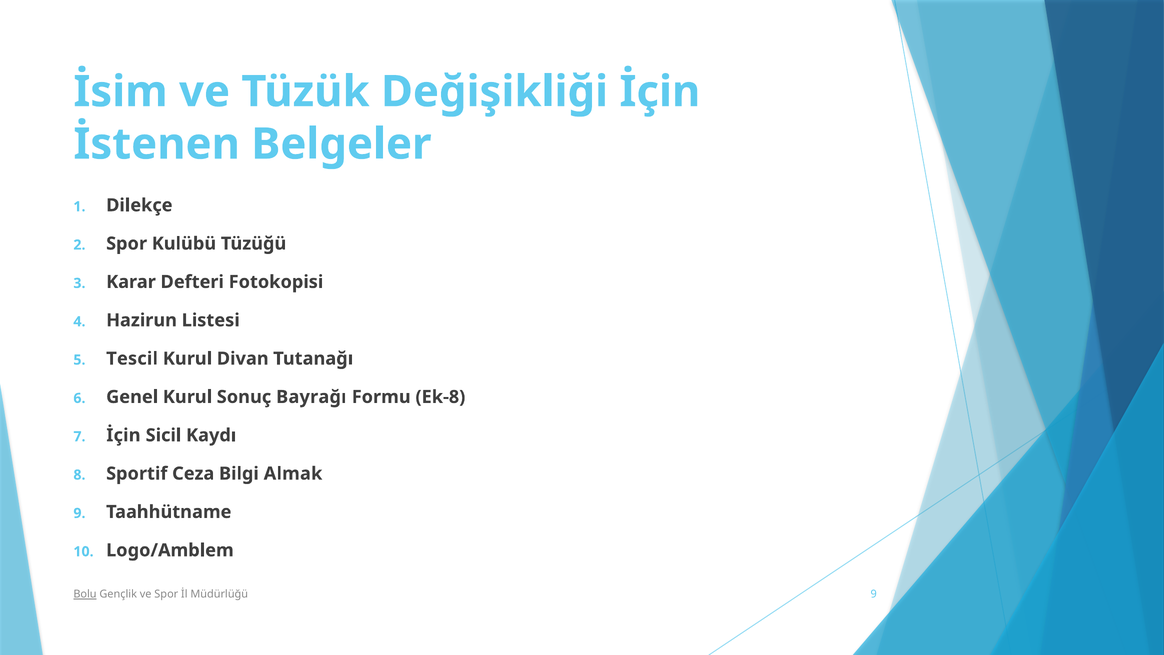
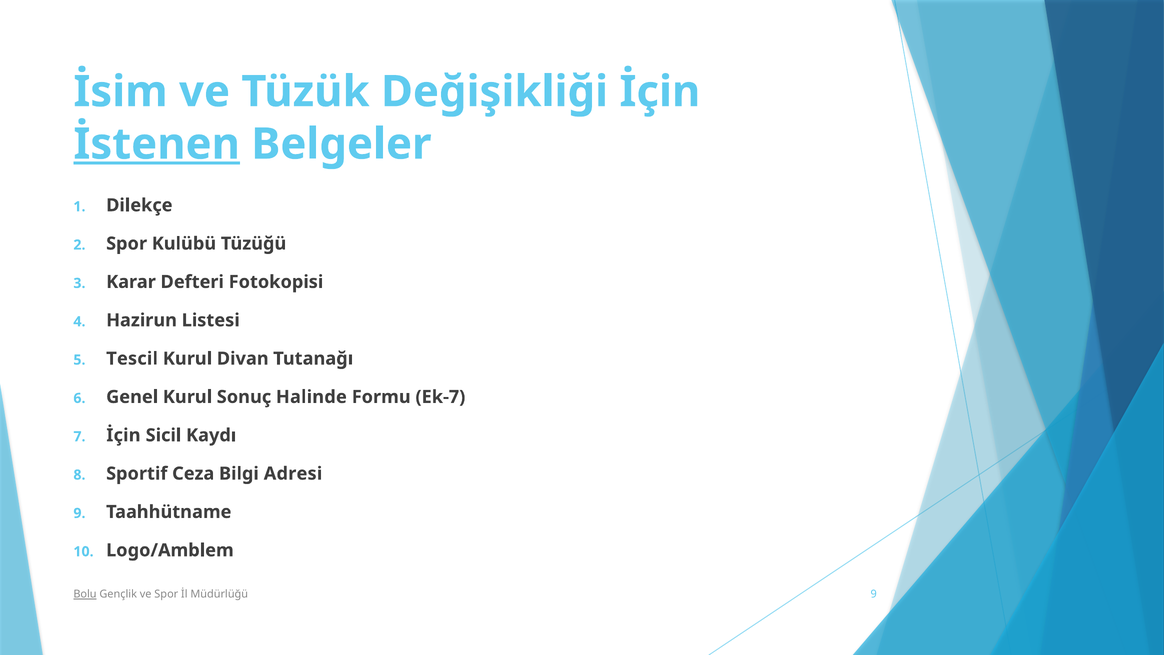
İstenen underline: none -> present (157, 144)
Bayrağı: Bayrağı -> Halinde (311, 397)
Ek-8: Ek-8 -> Ek-7 (440, 397)
Almak: Almak -> Adresi (293, 473)
